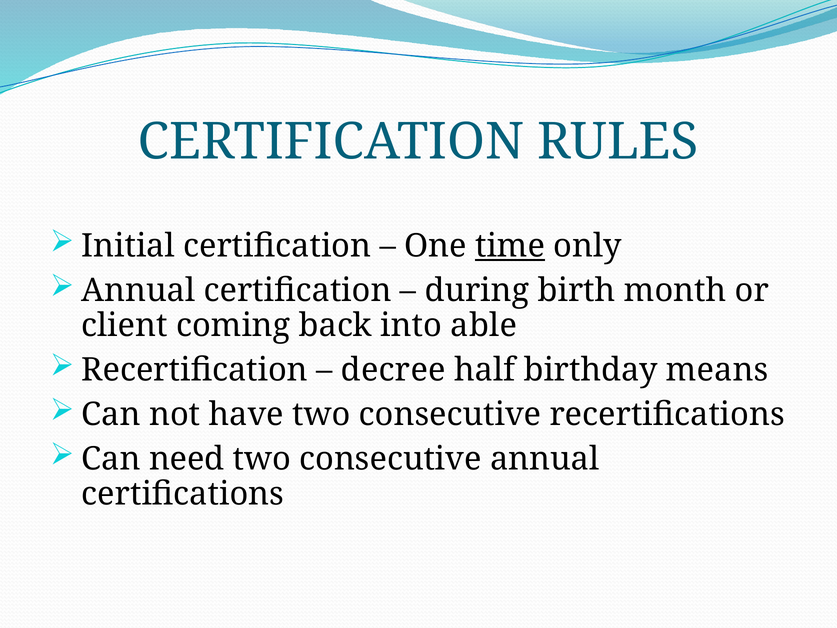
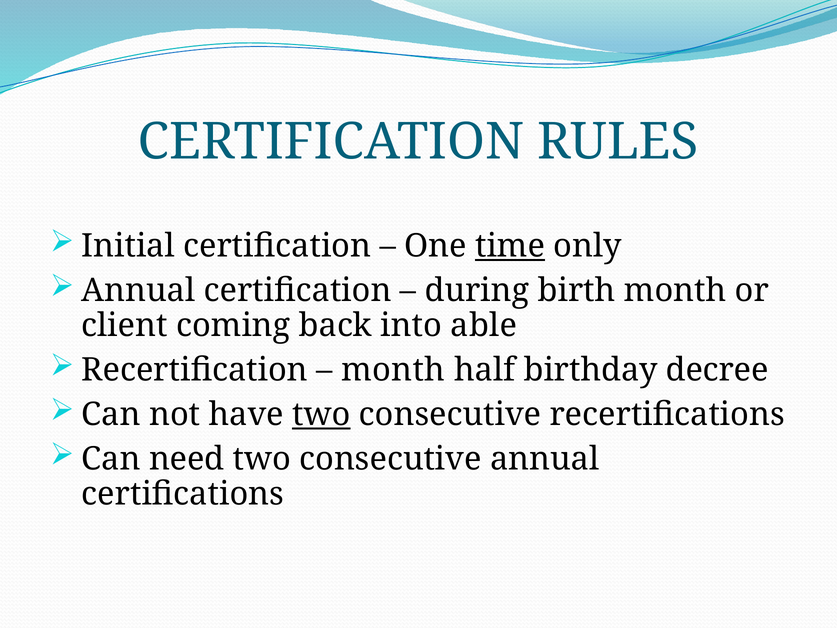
decree: decree -> month (393, 370)
means: means -> decree (717, 370)
two underline: none -> present (321, 414)
